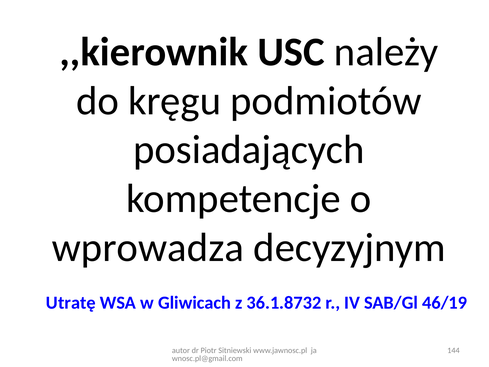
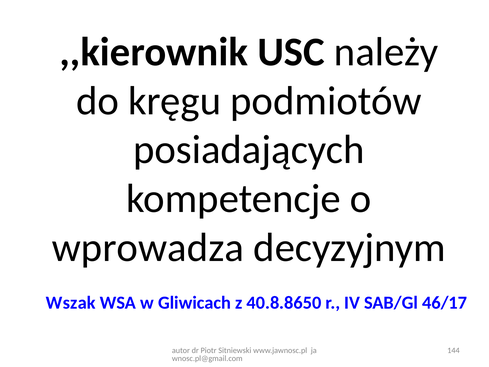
Utratę: Utratę -> Wszak (71, 303)
36.1.8732: 36.1.8732 -> 40.8.8650 (284, 303)
46/19: 46/19 -> 46/17 (445, 303)
